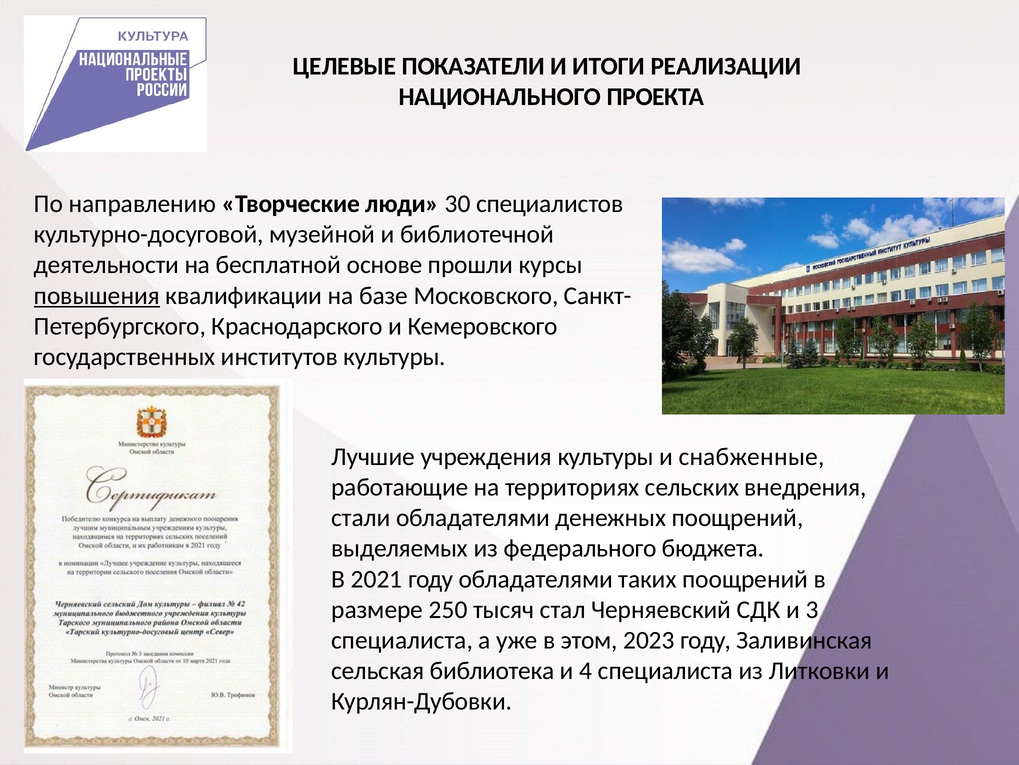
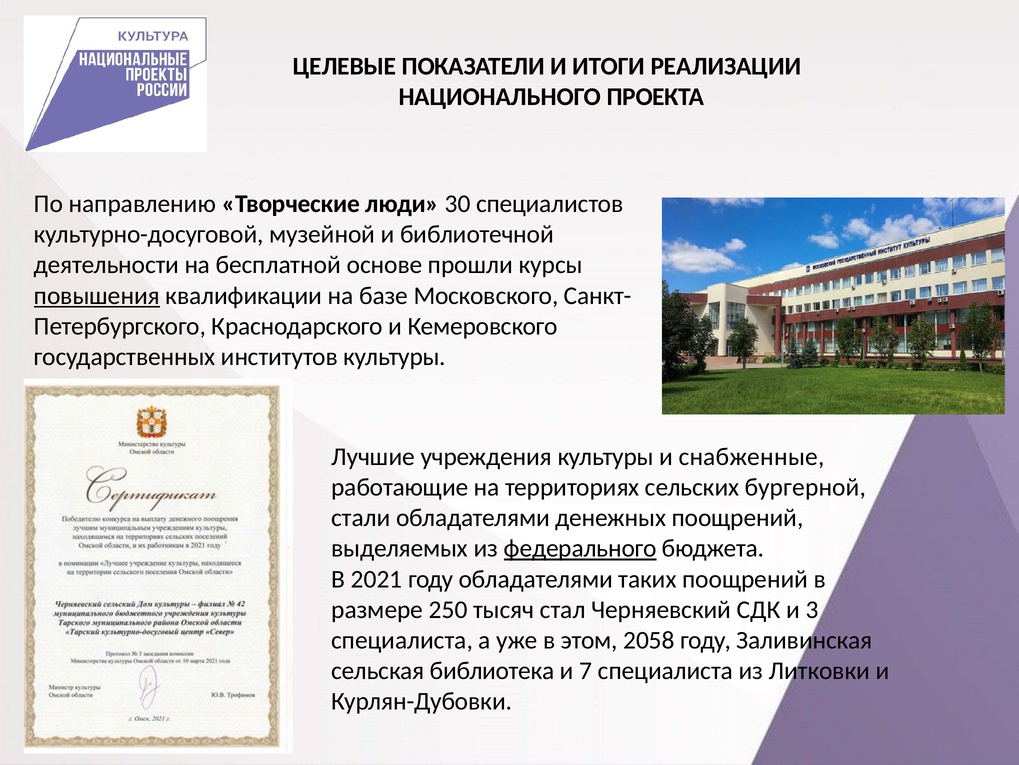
внедрения: внедрения -> бургерной (805, 487)
федерального underline: none -> present (580, 548)
2023: 2023 -> 2058 (649, 640)
4: 4 -> 7 (586, 670)
